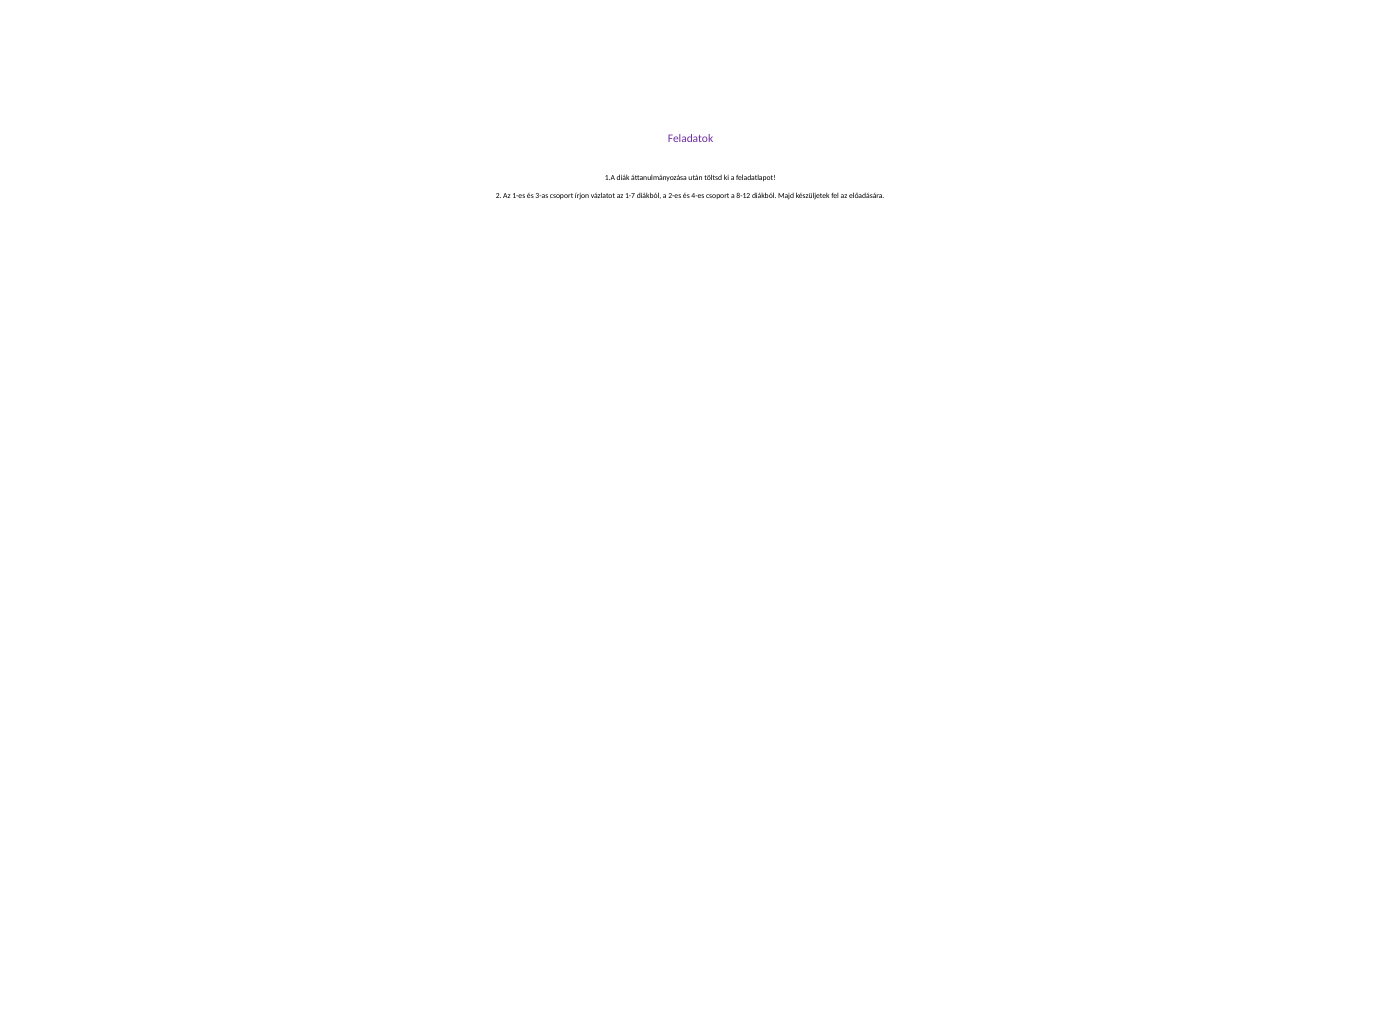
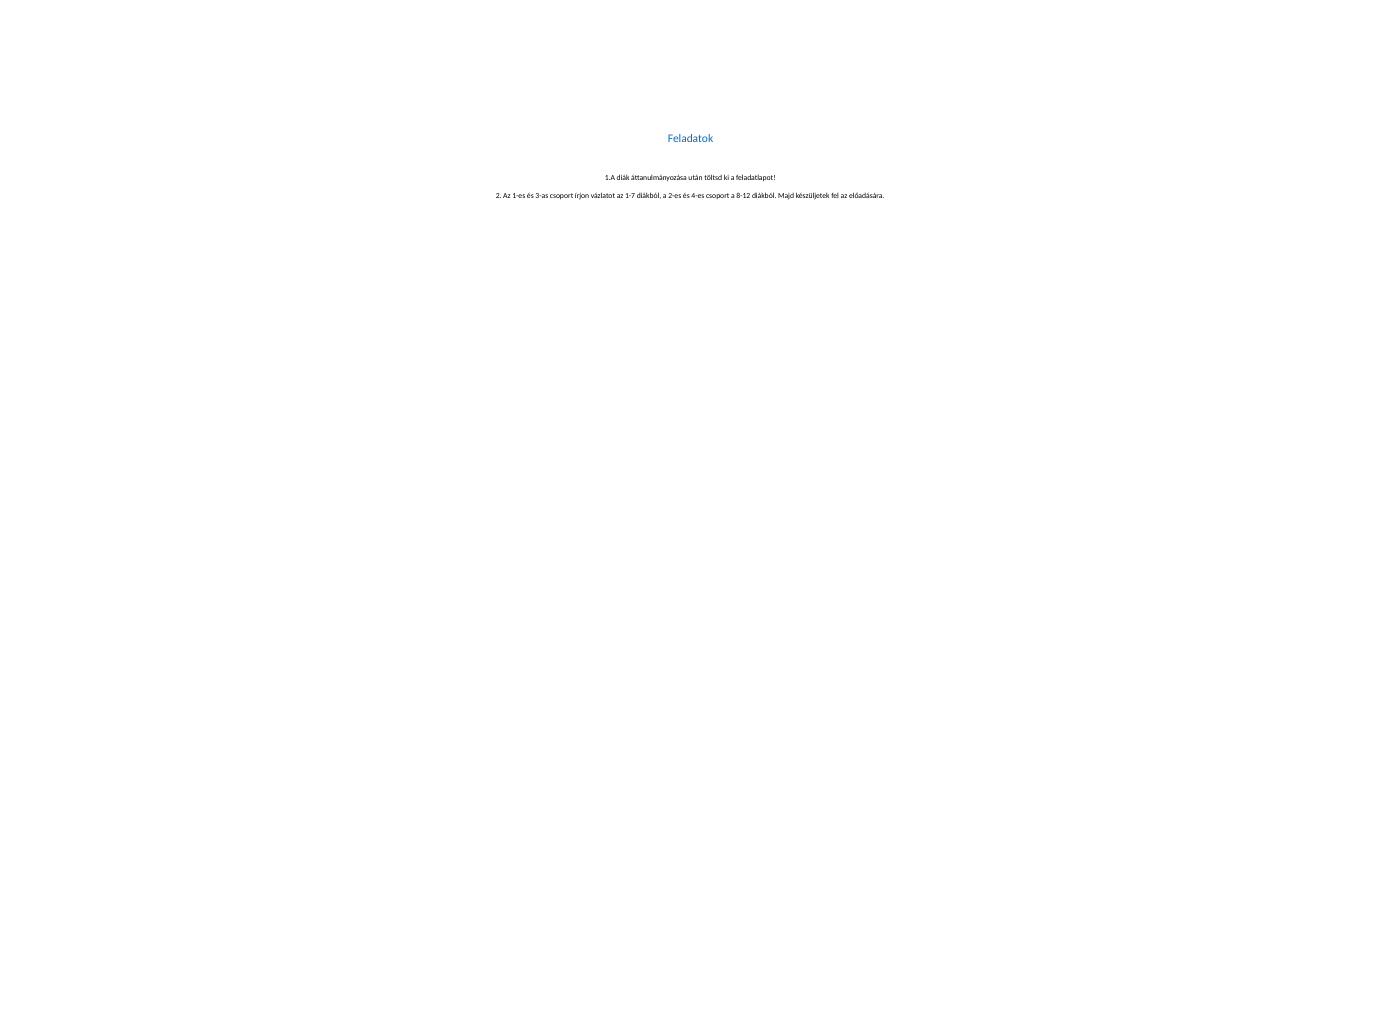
Feladatok colour: purple -> blue (691, 139)
